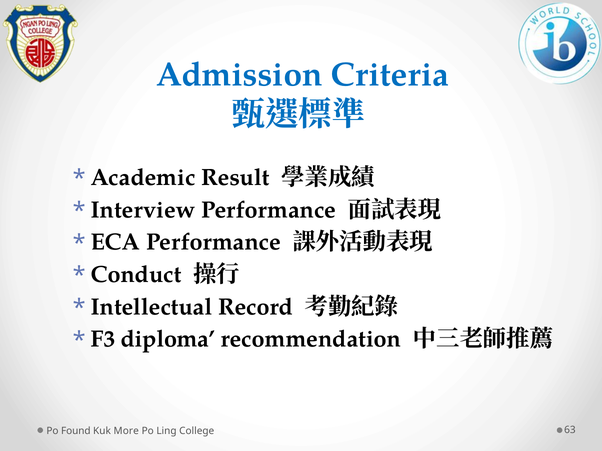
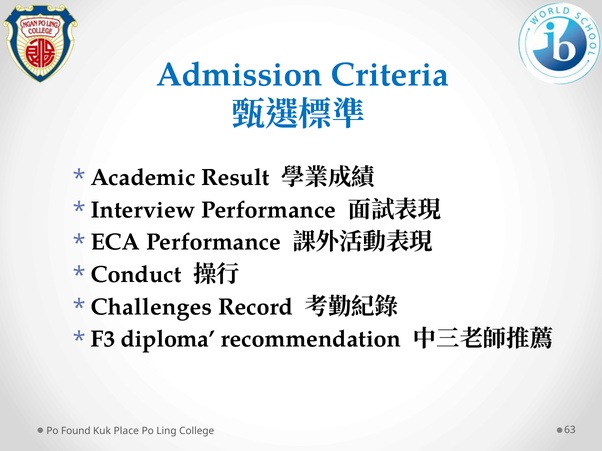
Intellectual: Intellectual -> Challenges (151, 307)
More: More -> Place (126, 431)
